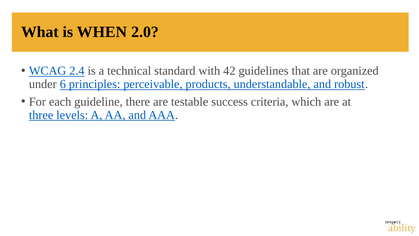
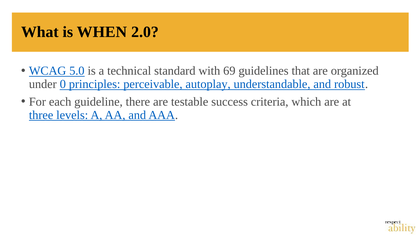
2.4: 2.4 -> 5.0 (77, 71)
42: 42 -> 69 (229, 71)
6: 6 -> 0 (63, 84)
products: products -> autoplay (208, 84)
